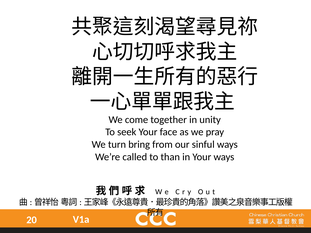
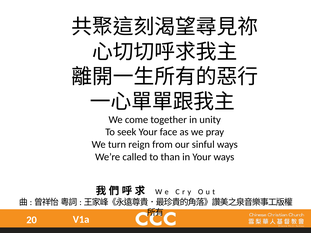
bring: bring -> reign (139, 145)
